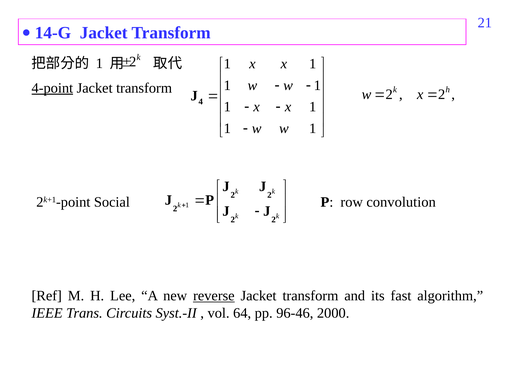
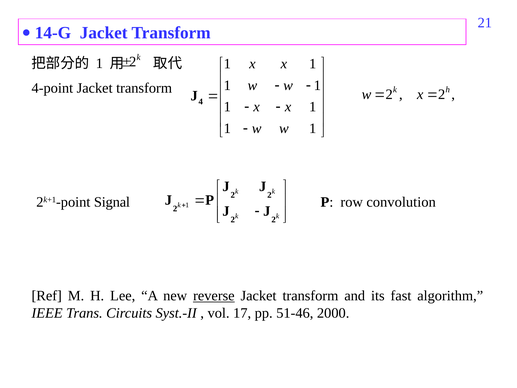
4-point underline: present -> none (52, 88)
Social: Social -> Signal (112, 202)
64: 64 -> 17 (242, 313)
96-46: 96-46 -> 51-46 (295, 313)
